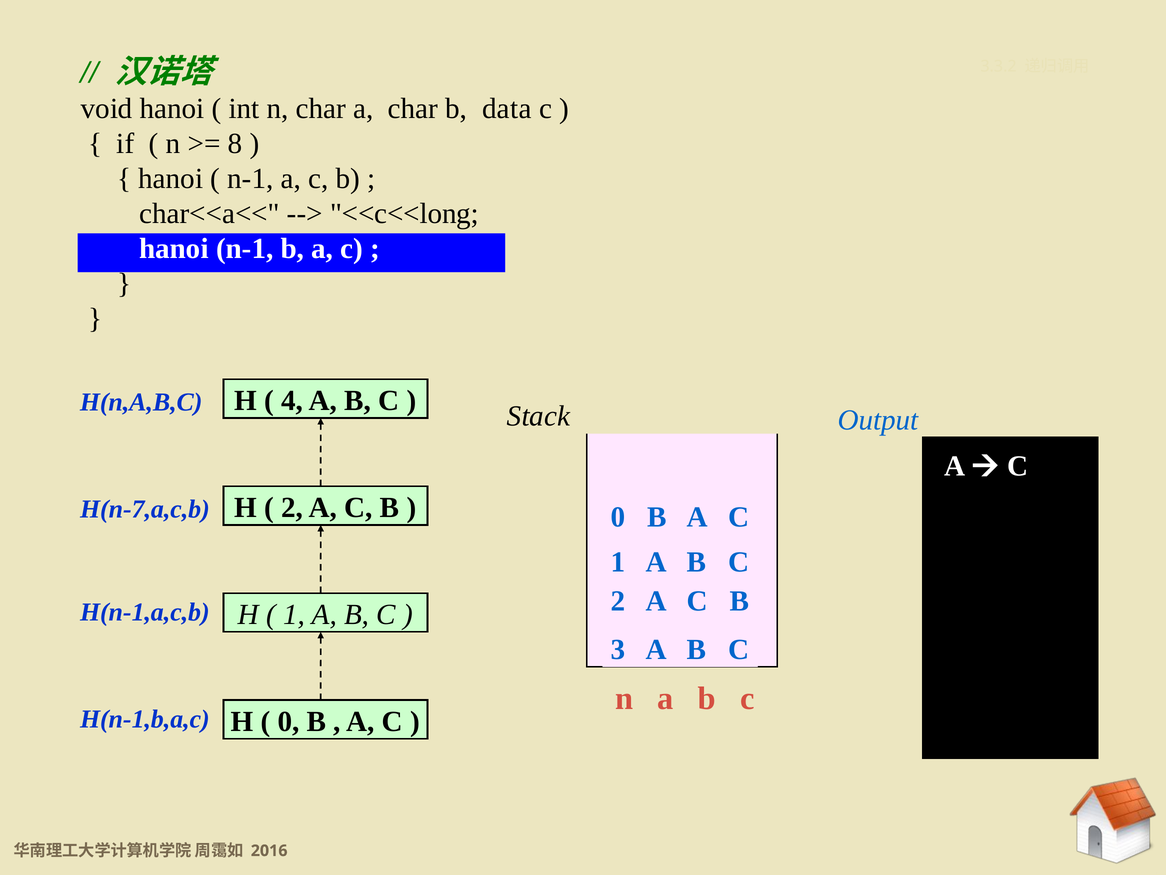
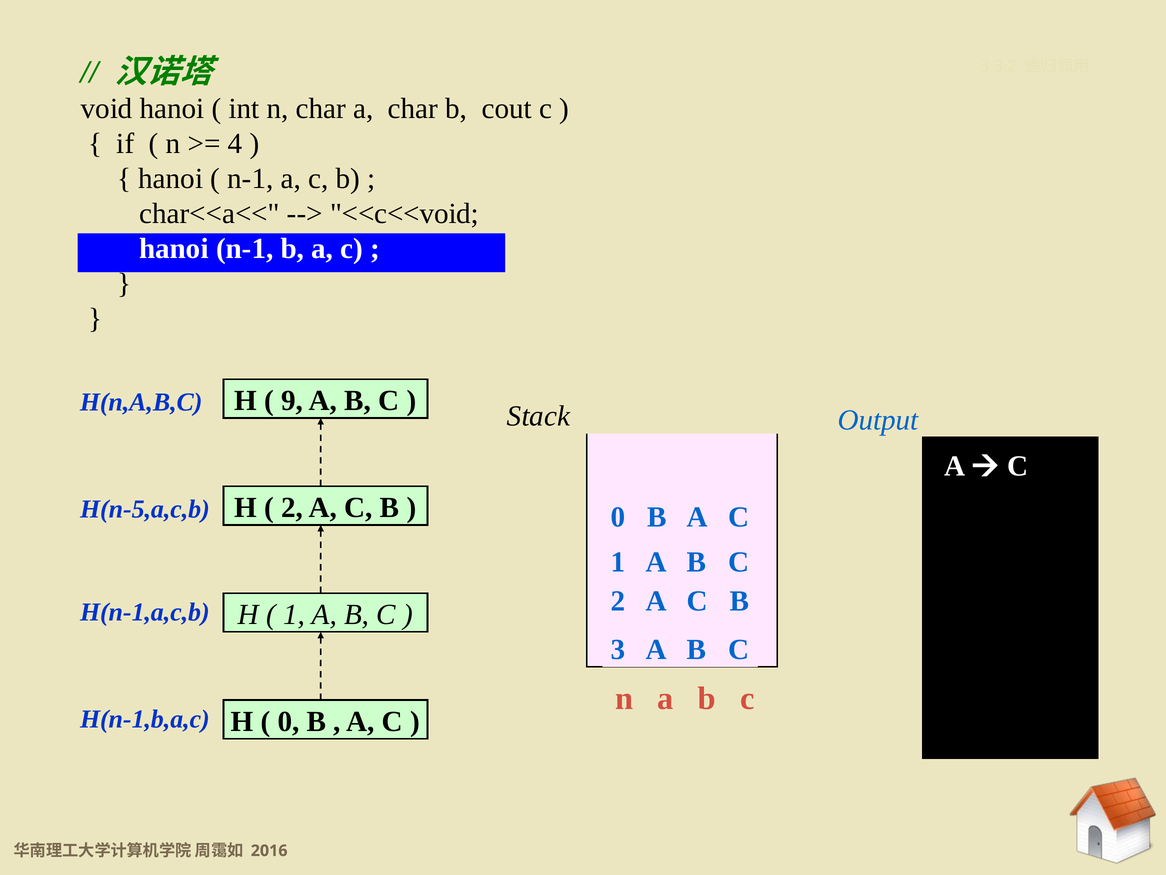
data: data -> cout (507, 109)
8: 8 -> 4 (235, 144)
<<c<<long: <<c<<long -> <<c<<void (404, 214)
4: 4 -> 9 (292, 400)
H(n-7,a,c,b: H(n-7,a,c,b -> H(n-5,a,c,b (145, 509)
